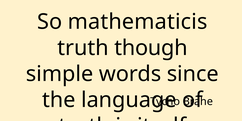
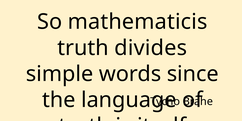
though: though -> divides (151, 48)
